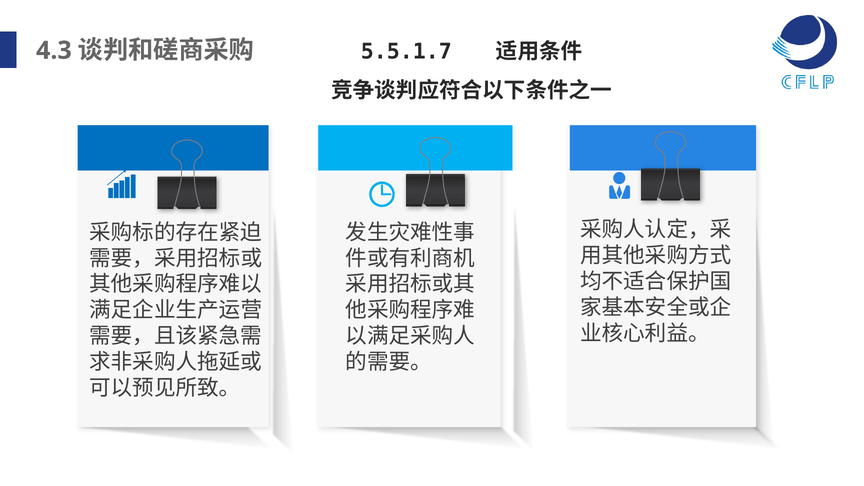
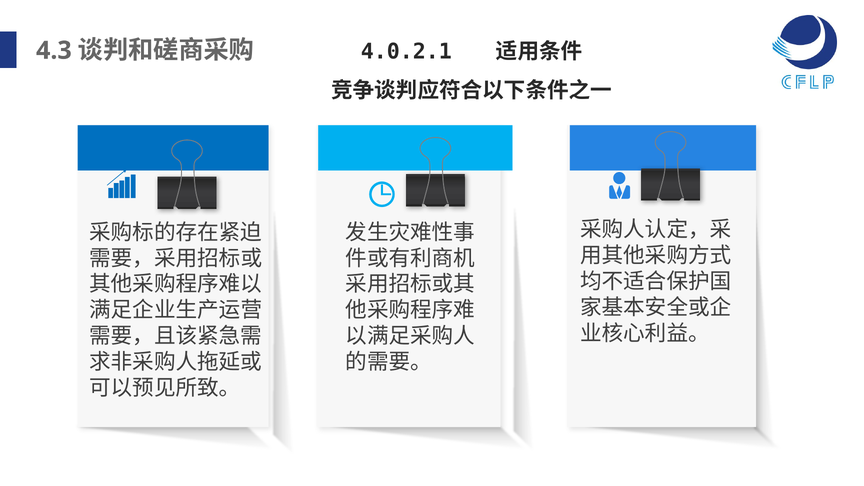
5.5.1.7: 5.5.1.7 -> 4.0.2.1 (406, 52)
